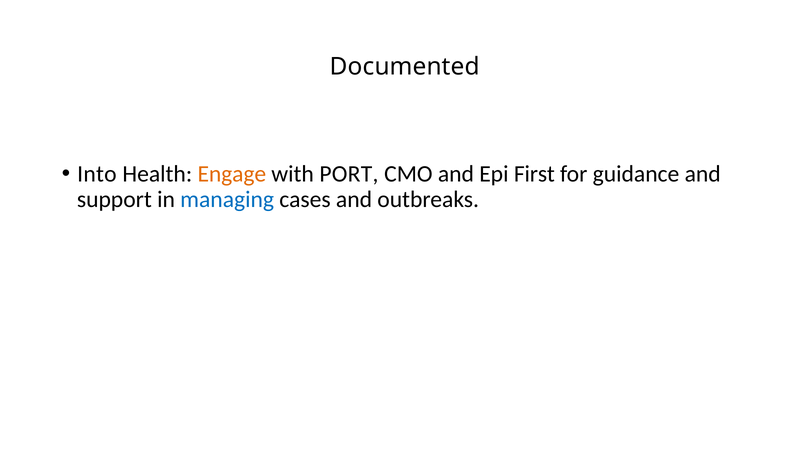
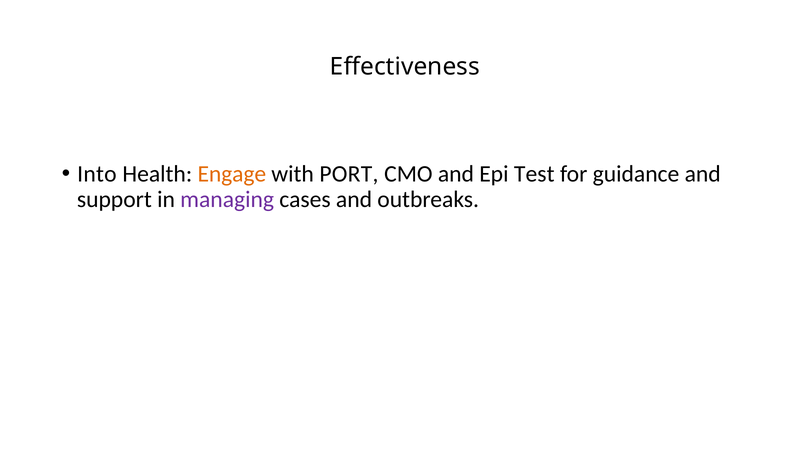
Documented: Documented -> Effectiveness (405, 67)
First: First -> Test (534, 174)
managing colour: blue -> purple (227, 199)
